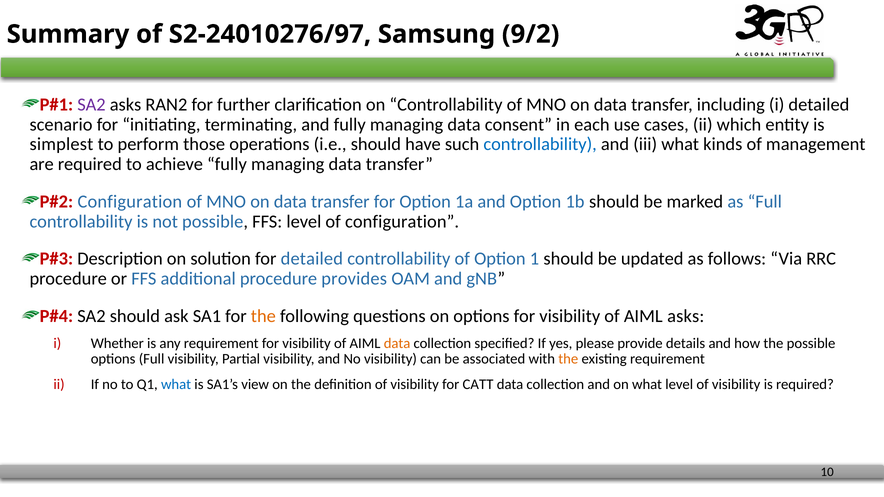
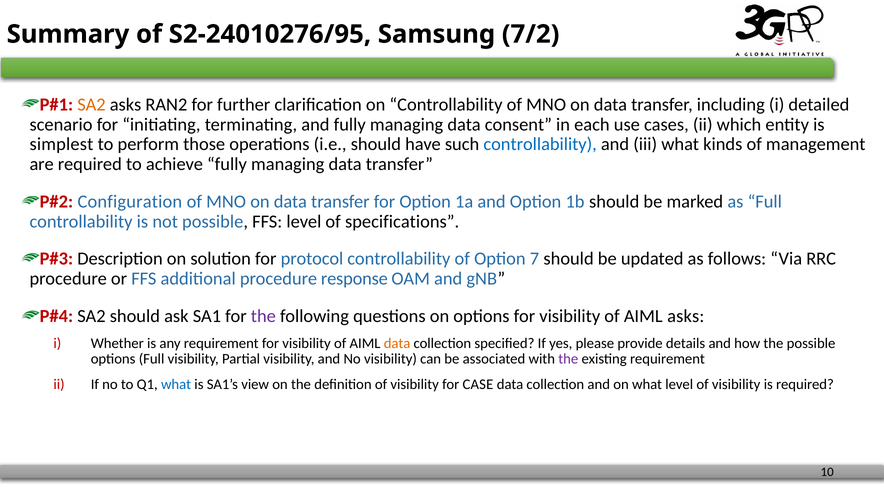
S2-24010276/97: S2-24010276/97 -> S2-24010276/95 (270, 34)
9/2: 9/2 -> 7/2 (531, 34)
SA2 colour: purple -> orange (91, 105)
of configuration: configuration -> specifications (402, 222)
for detailed: detailed -> protocol (312, 259)
1: 1 -> 7 (534, 259)
provides: provides -> response (354, 279)
the colour: orange -> purple (263, 316)
the colour: orange -> purple (568, 359)
CATT: CATT -> CASE (478, 384)
